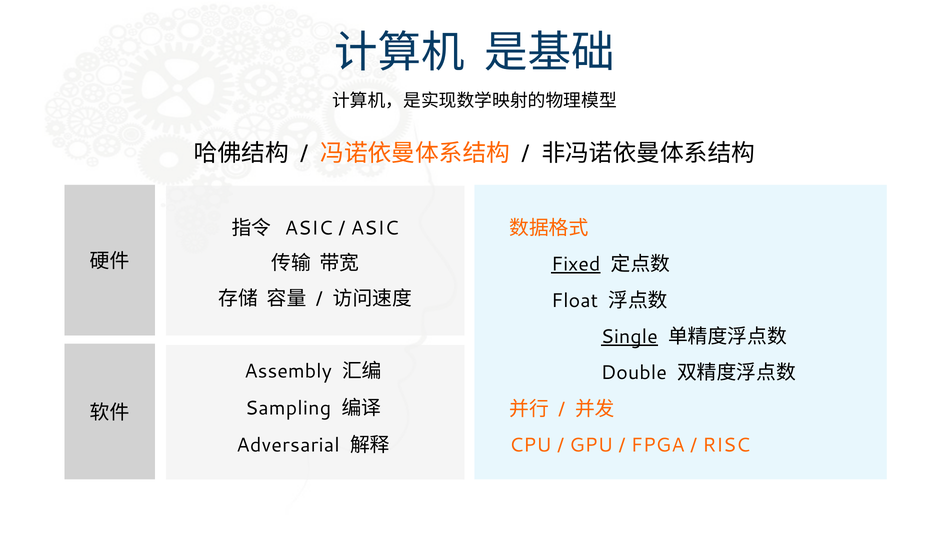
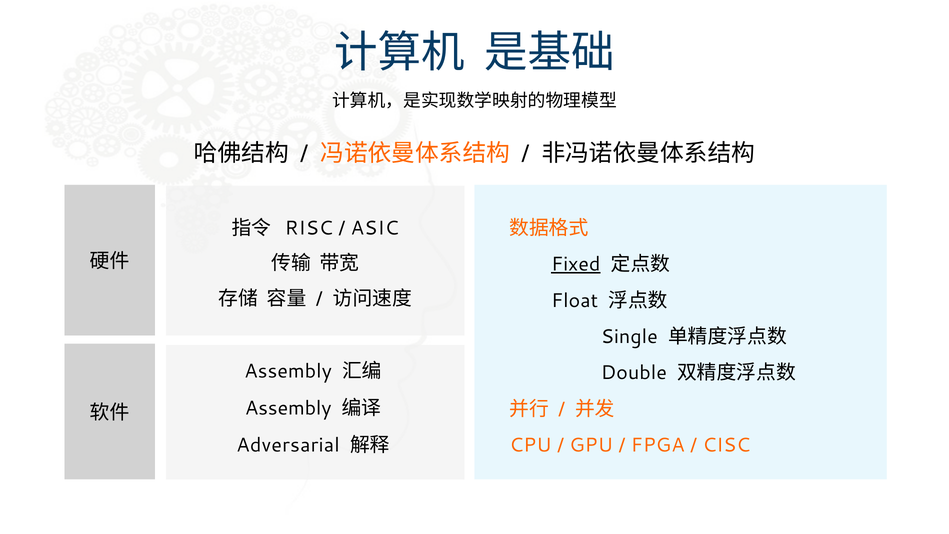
ASIC: ASIC -> RISC (309, 228)
Single underline: present -> none (629, 337)
Sampling: Sampling -> Assembly (288, 408)
RISC: RISC -> CISC (726, 445)
